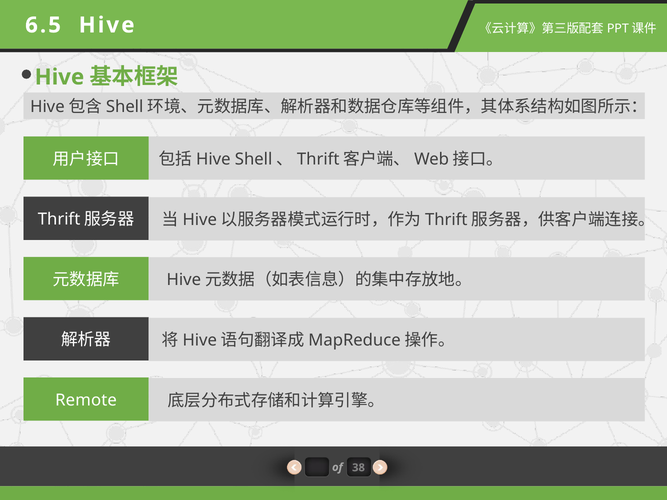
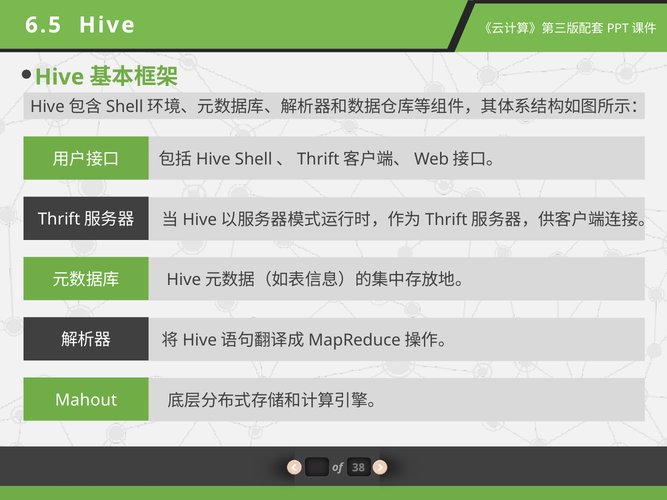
Remote: Remote -> Mahout (86, 400)
